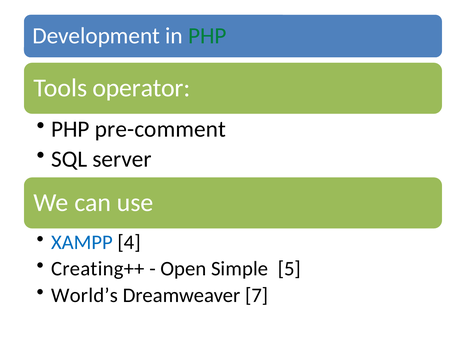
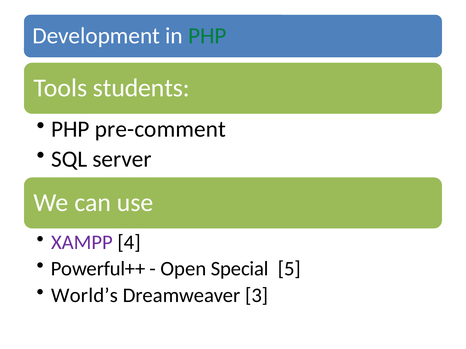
operator: operator -> students (141, 88)
XAMPP colour: blue -> purple (82, 243)
Creating++: Creating++ -> Powerful++ (98, 269)
Simple: Simple -> Special (240, 269)
7: 7 -> 3 (257, 296)
